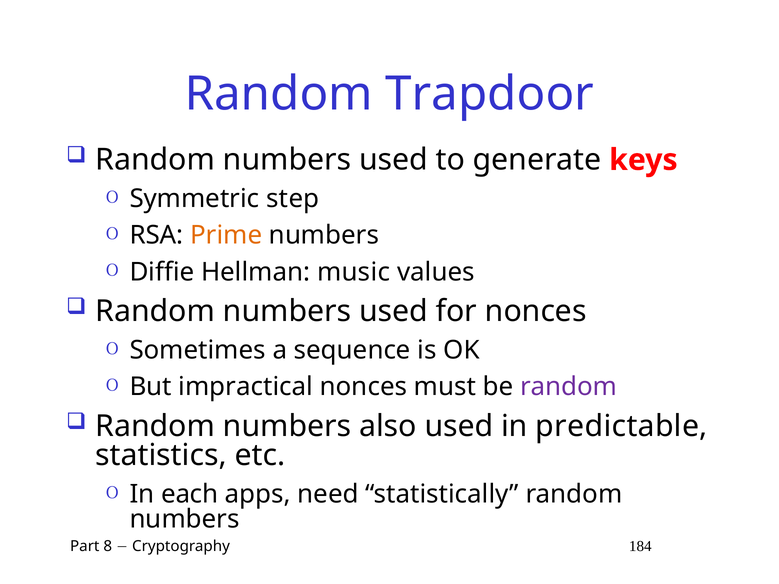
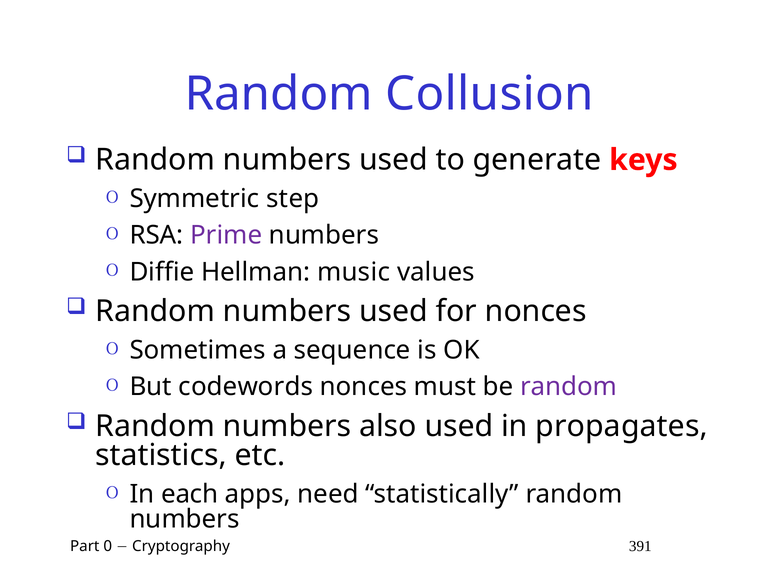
Trapdoor: Trapdoor -> Collusion (490, 94)
Prime colour: orange -> purple (226, 235)
impractical: impractical -> codewords (246, 387)
predictable: predictable -> propagates (622, 426)
8: 8 -> 0 (108, 546)
184: 184 -> 391 (640, 546)
